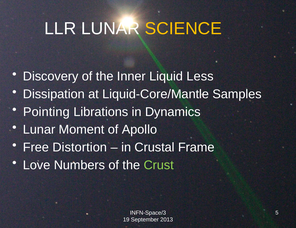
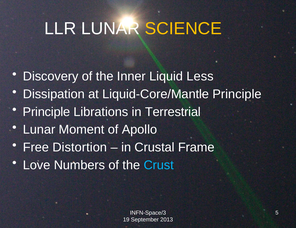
Liquid-Core/Mantle Samples: Samples -> Principle (237, 94)
Pointing: Pointing -> Principle (46, 112)
Dynamics: Dynamics -> Terrestrial (173, 112)
Crust colour: light green -> light blue (159, 165)
